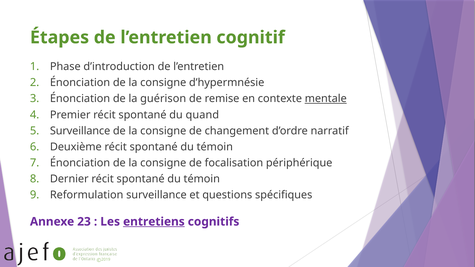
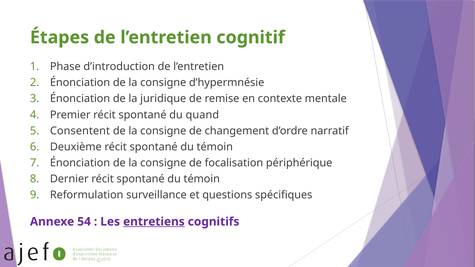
guérison: guérison -> juridique (163, 99)
mentale underline: present -> none (326, 99)
Surveillance: Surveillance -> Consentent (80, 131)
23: 23 -> 54 (84, 222)
